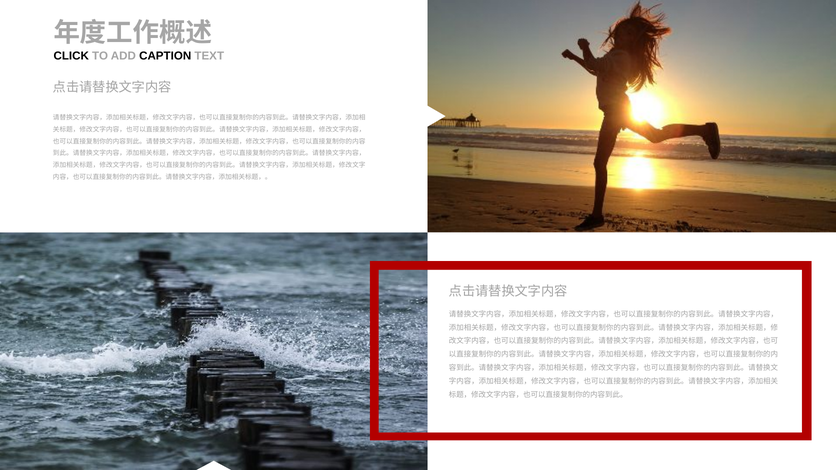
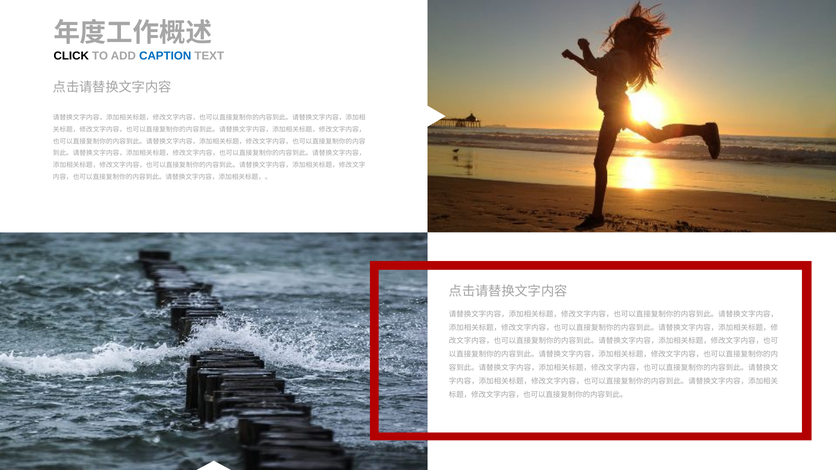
CAPTION colour: black -> blue (165, 56)
